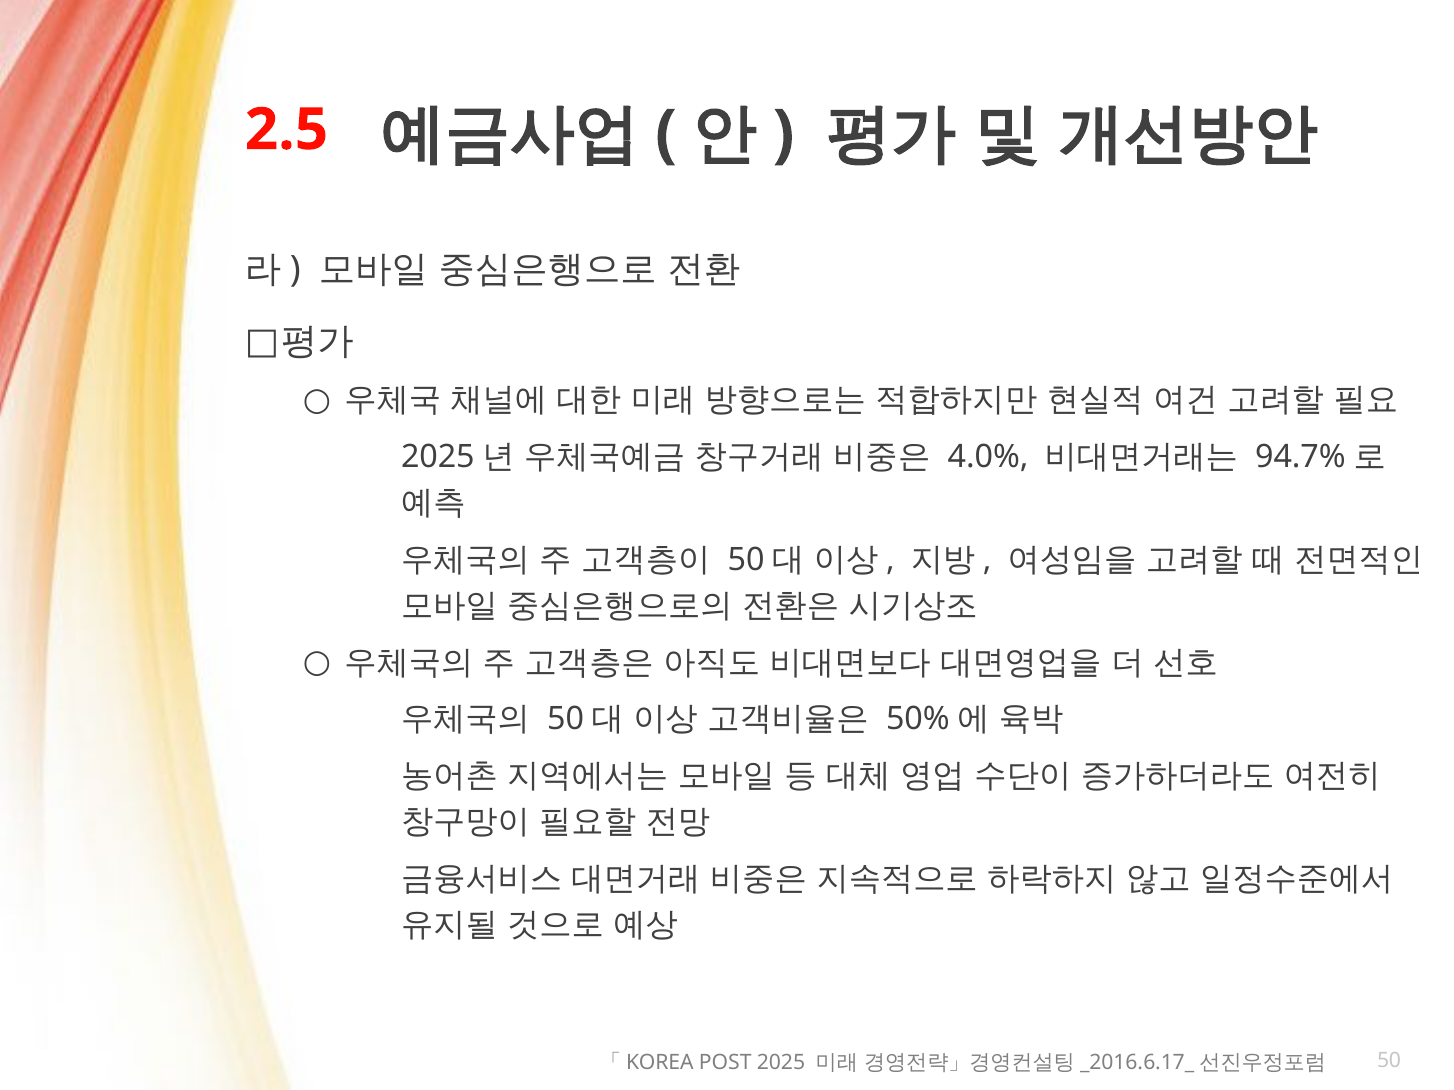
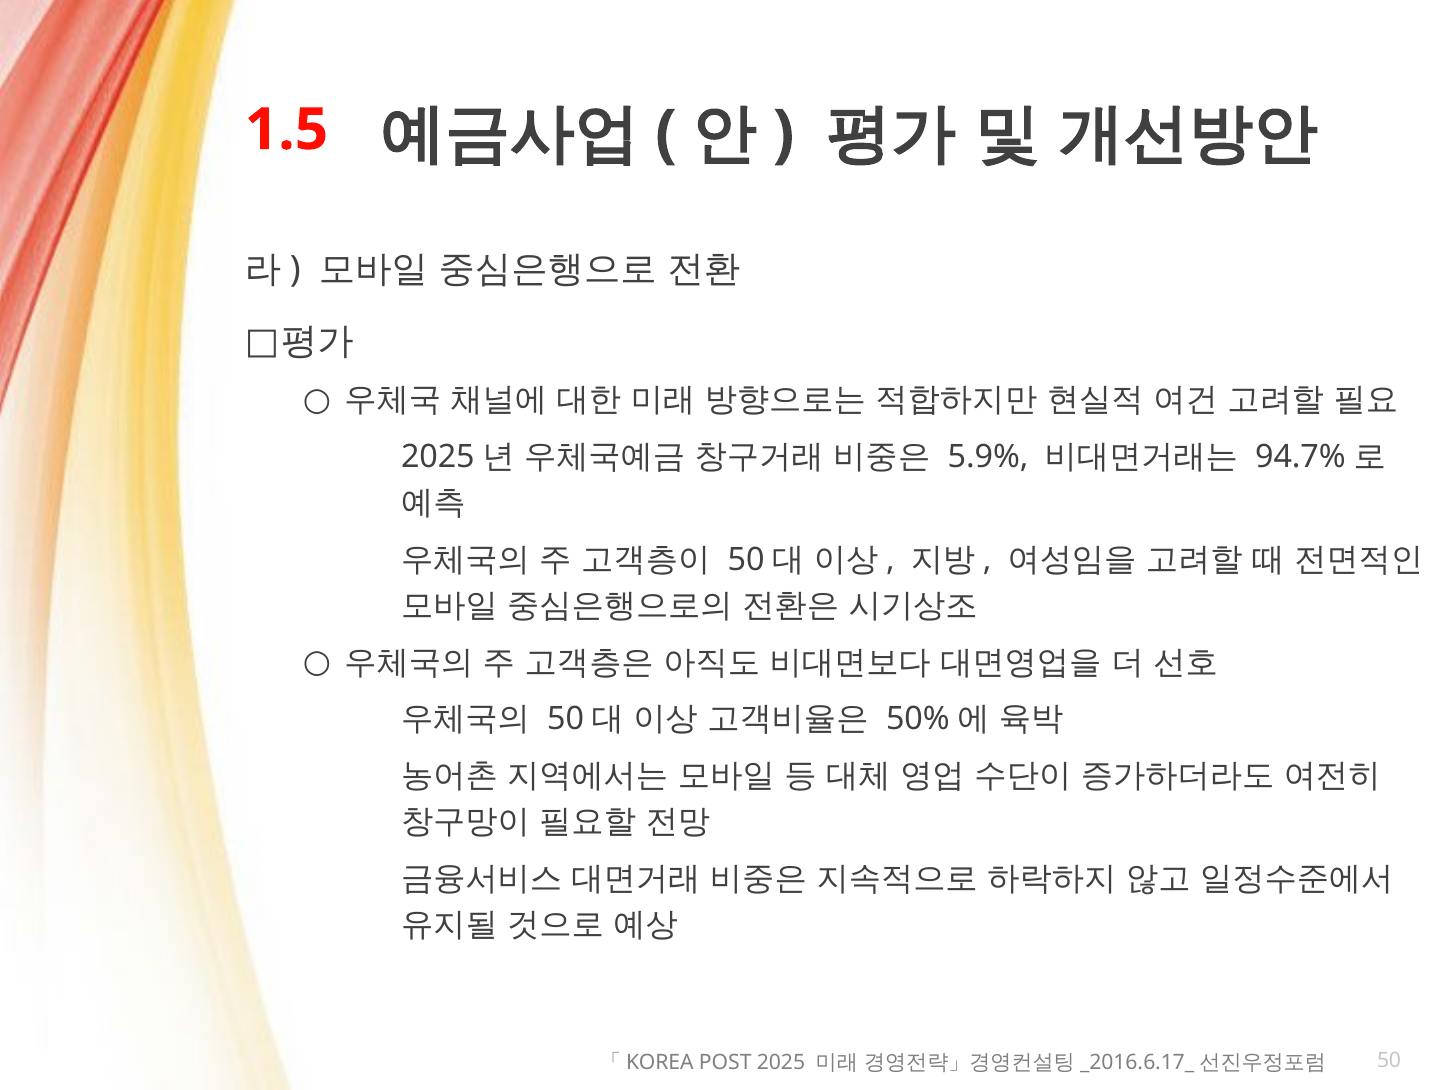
2.5: 2.5 -> 1.5 (286, 130)
4.0%: 4.0% -> 5.9% (988, 457)
